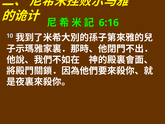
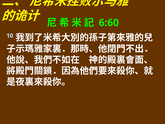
6:16: 6:16 -> 6:60 (109, 23)
